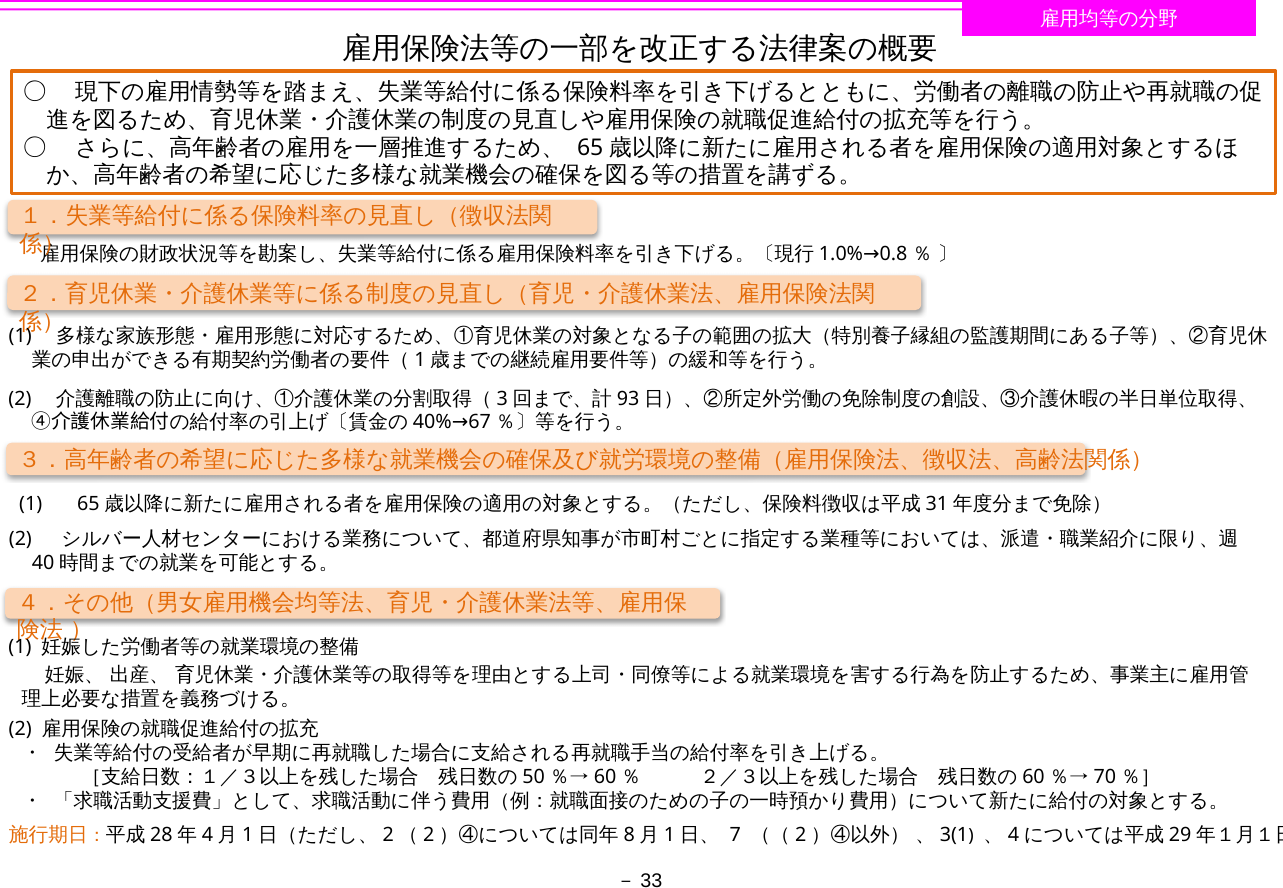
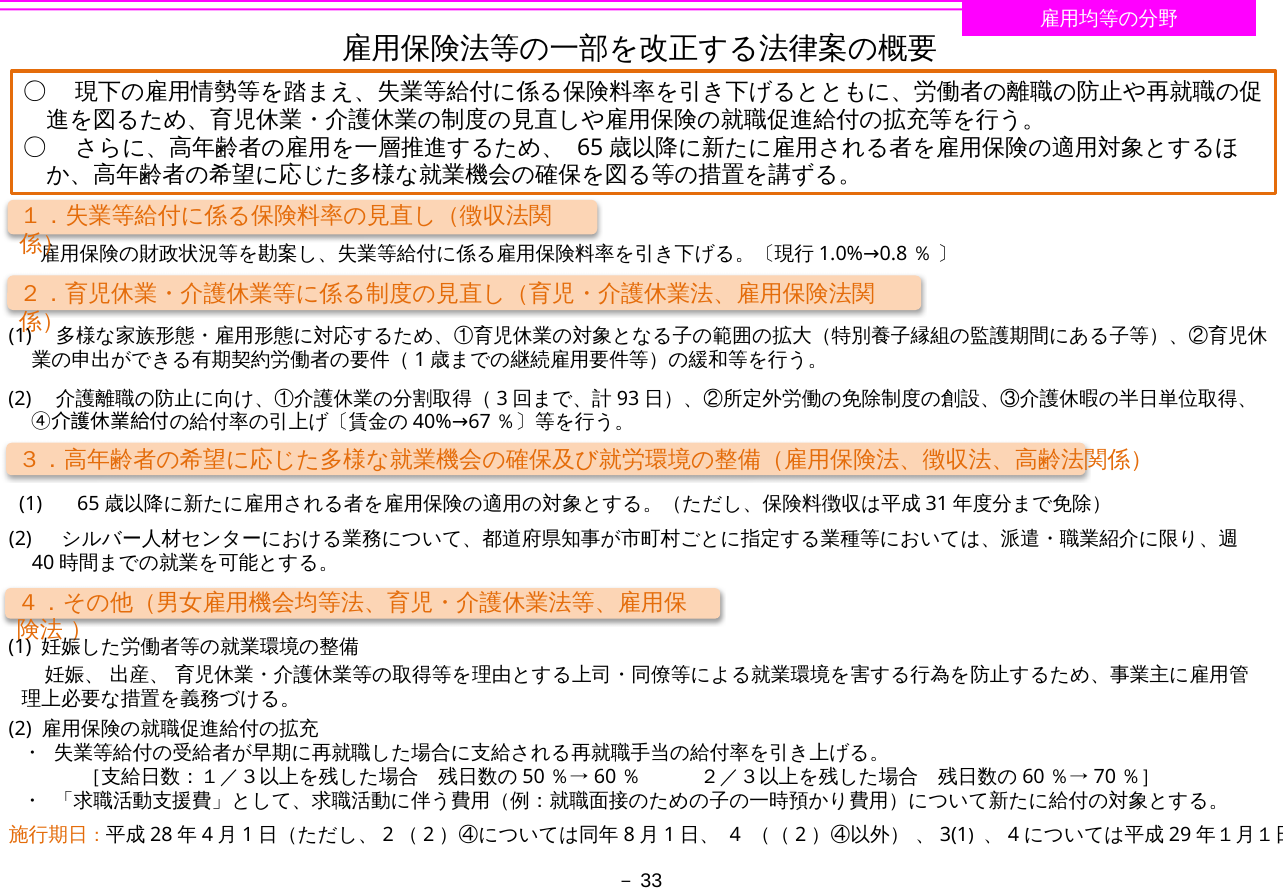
7: 7 -> 4 (735, 835)
